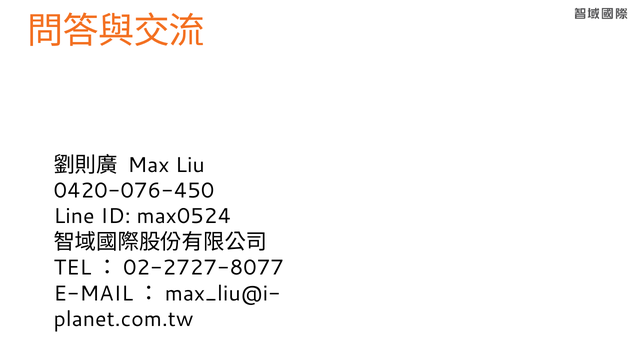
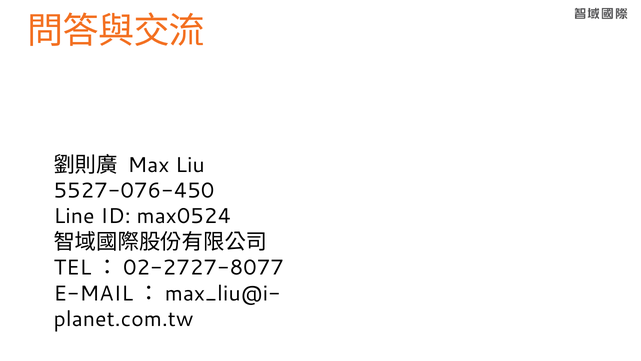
0420-076-450: 0420-076-450 -> 5527-076-450 (134, 191)
